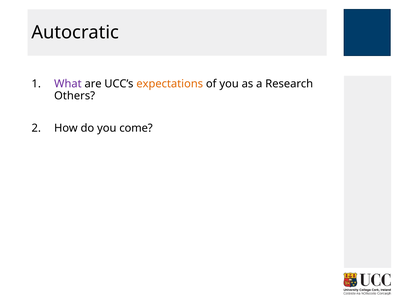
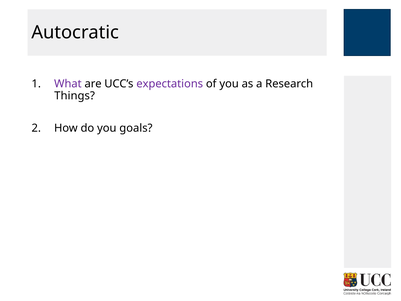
expectations colour: orange -> purple (170, 84)
Others: Others -> Things (75, 96)
come: come -> goals (136, 128)
